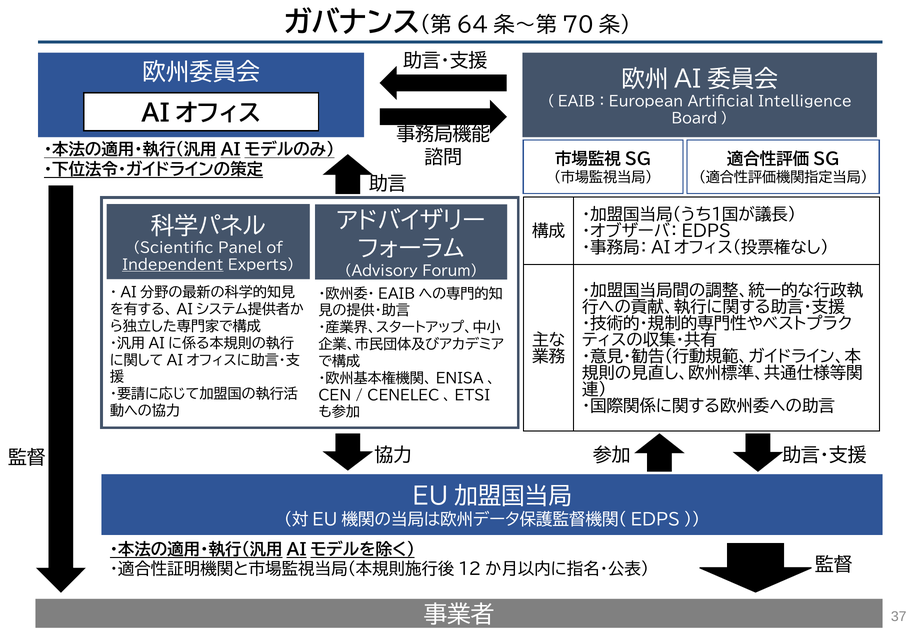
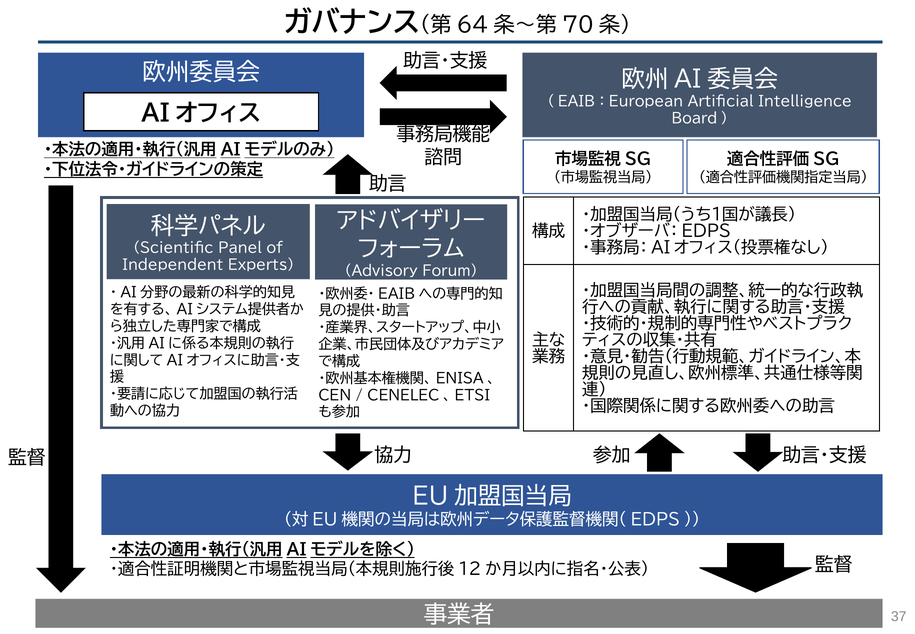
Independent underline: present -> none (173, 265)
